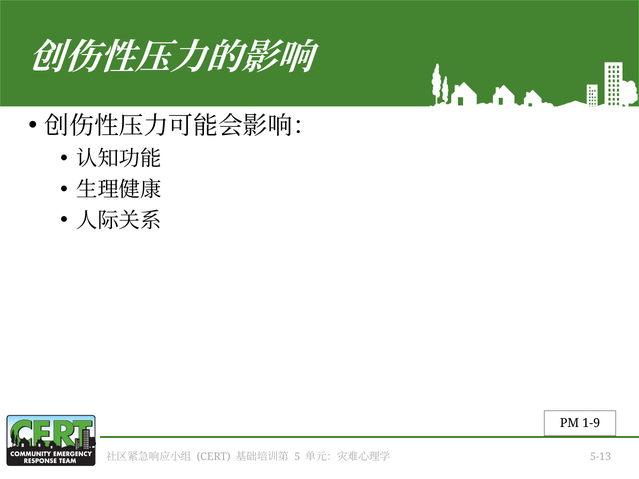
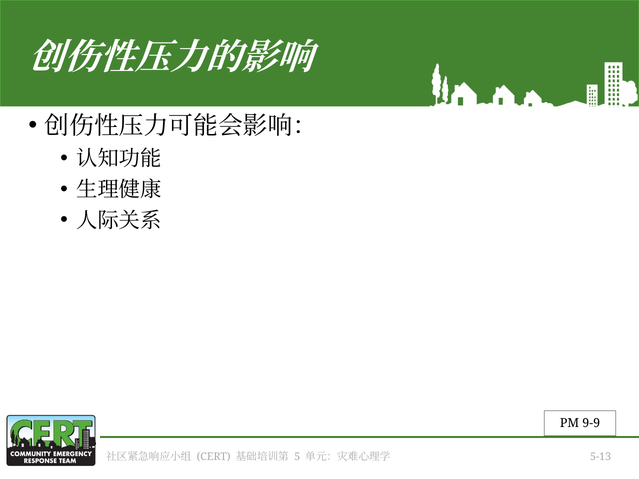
1-9: 1-9 -> 9-9 (591, 423)
